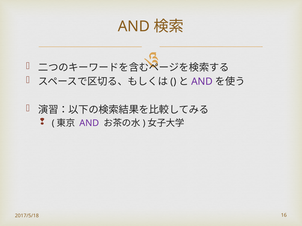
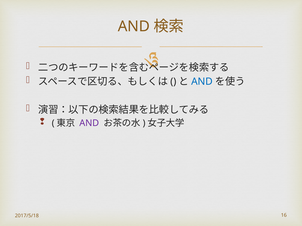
AND colour: purple -> blue (202, 82)
